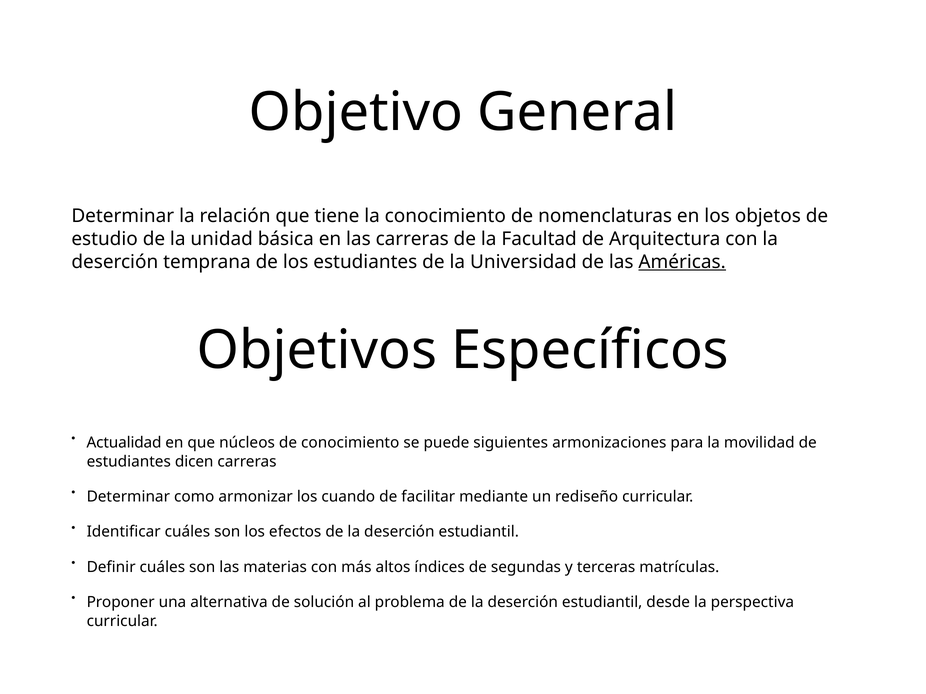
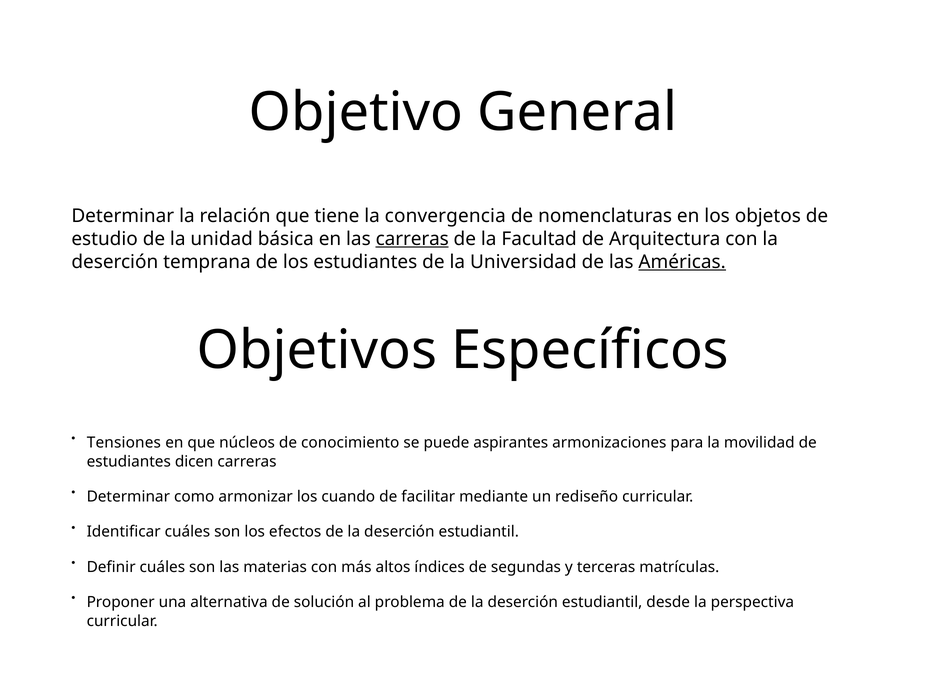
la conocimiento: conocimiento -> convergencia (445, 216)
carreras underline: none -> present (412, 239)
Actualidad: Actualidad -> Tensiones (124, 443)
siguientes: siguientes -> aspirantes (511, 443)
